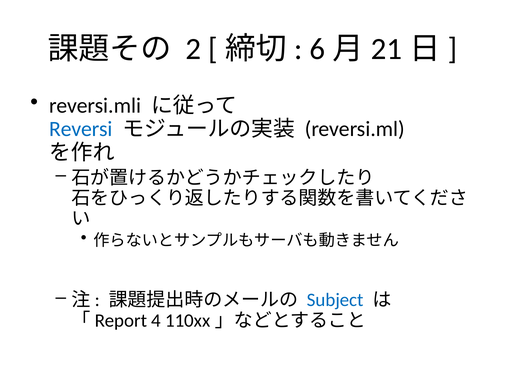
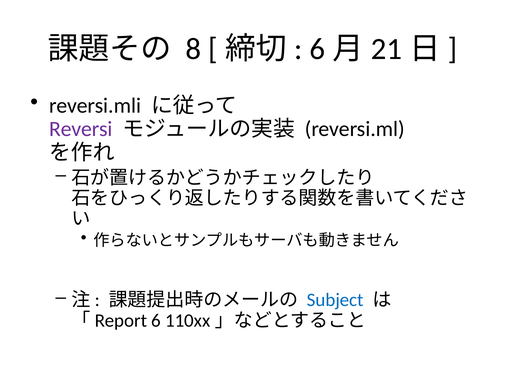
2: 2 -> 8 (193, 49)
Reversi colour: blue -> purple (81, 129)
4: 4 -> 6 (156, 320)
